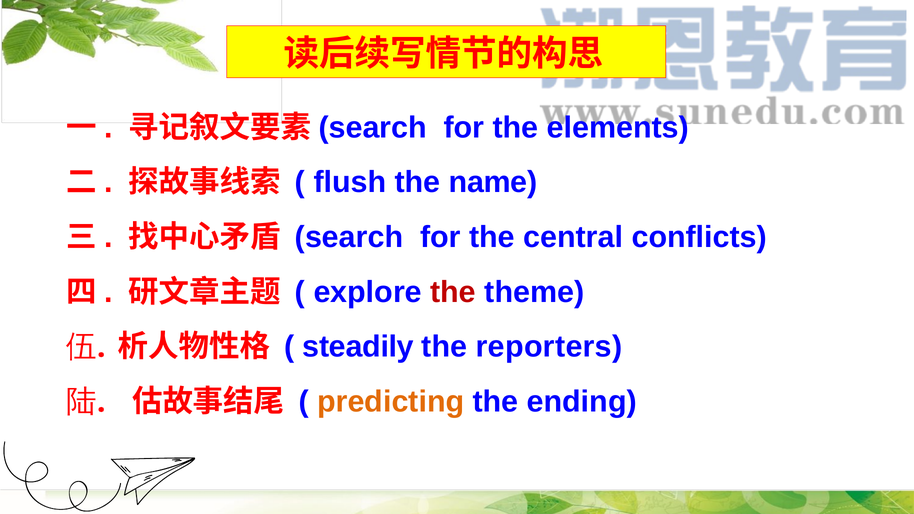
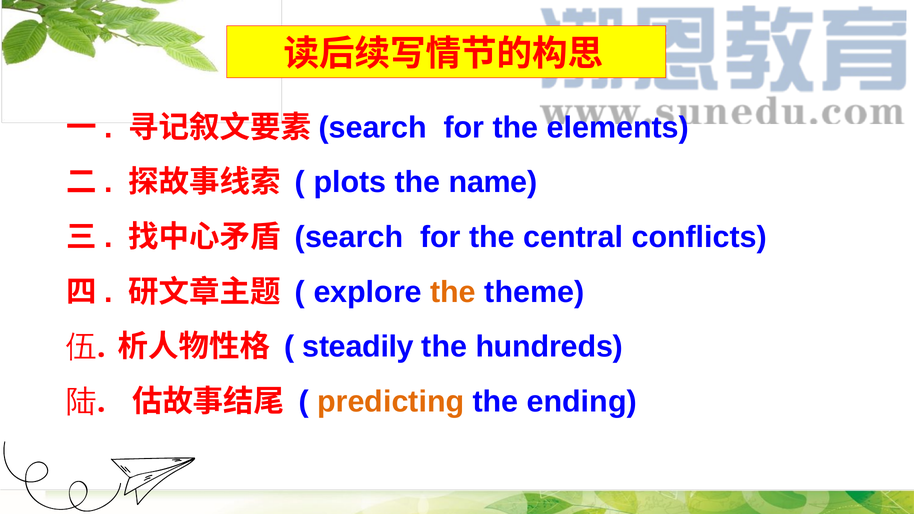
flush: flush -> plots (350, 182)
the colour: red -> orange (453, 292)
reporters: reporters -> hundreds (549, 347)
